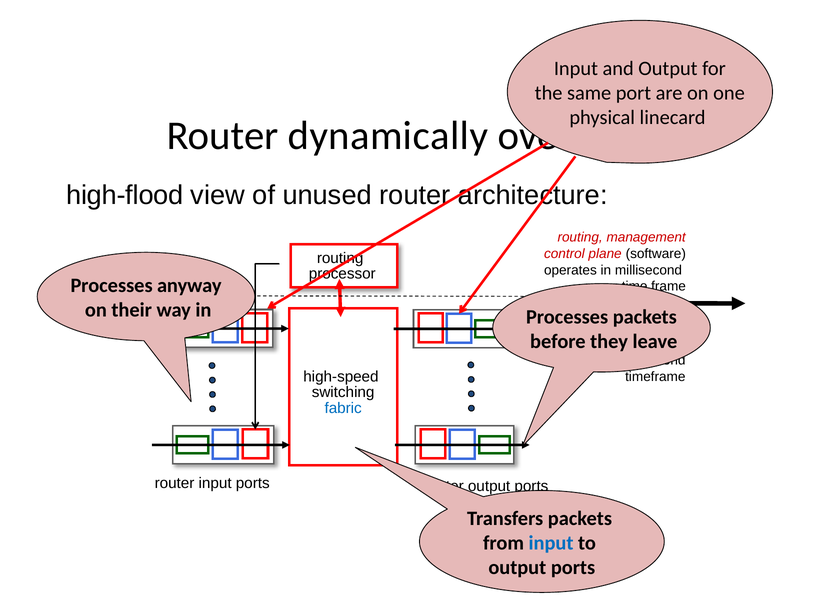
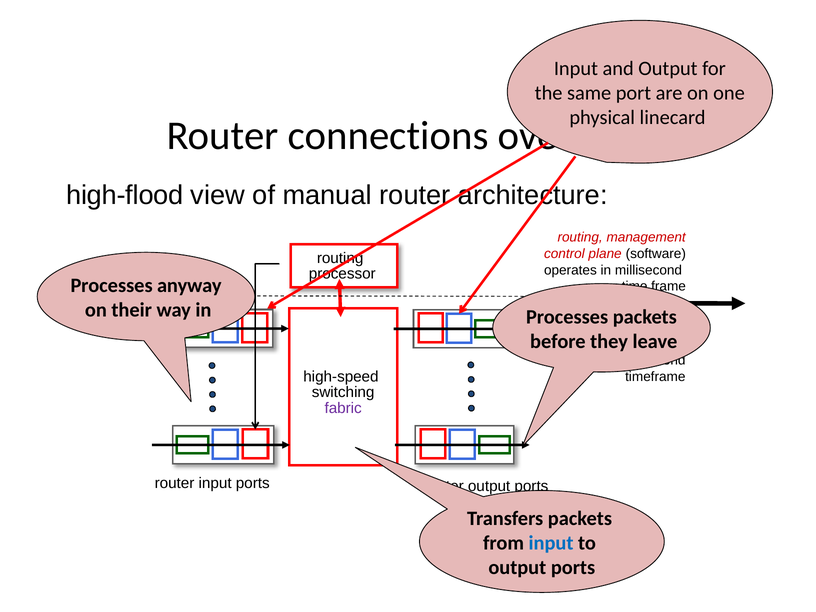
dynamically: dynamically -> connections (388, 136)
unused: unused -> manual (327, 195)
fabric colour: blue -> purple (343, 408)
